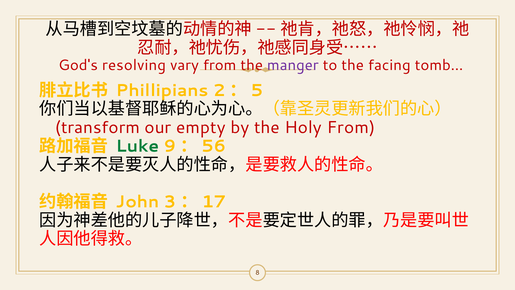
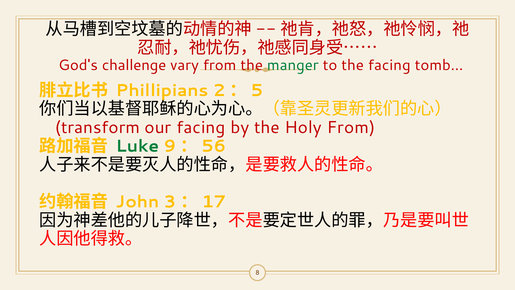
resolving: resolving -> challenge (134, 65)
manger colour: purple -> green (293, 65)
our empty: empty -> facing (201, 127)
